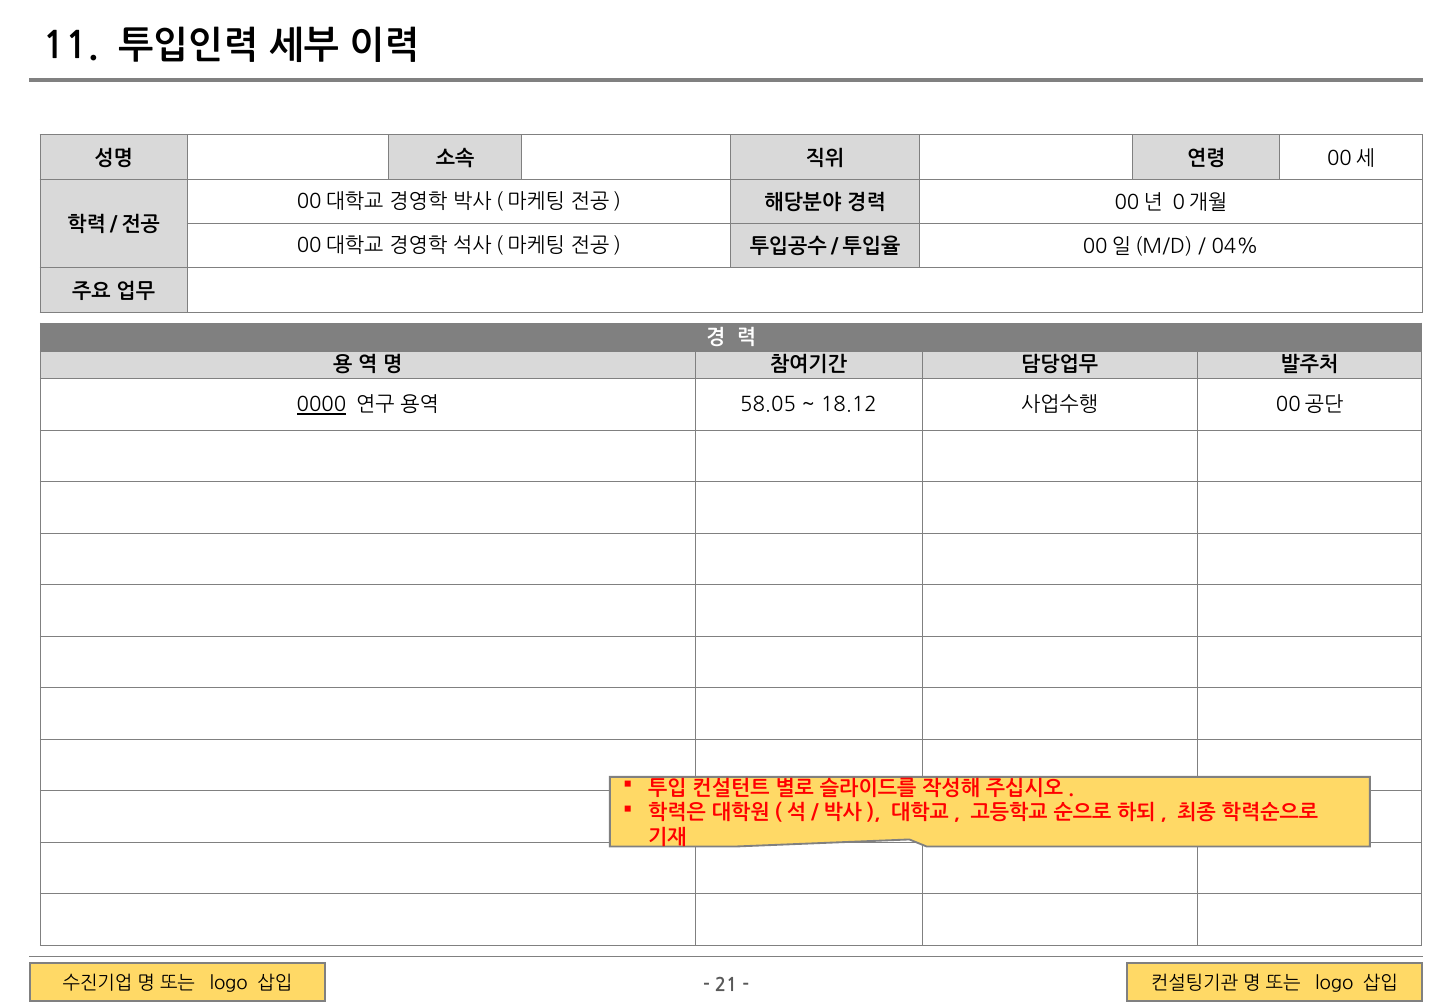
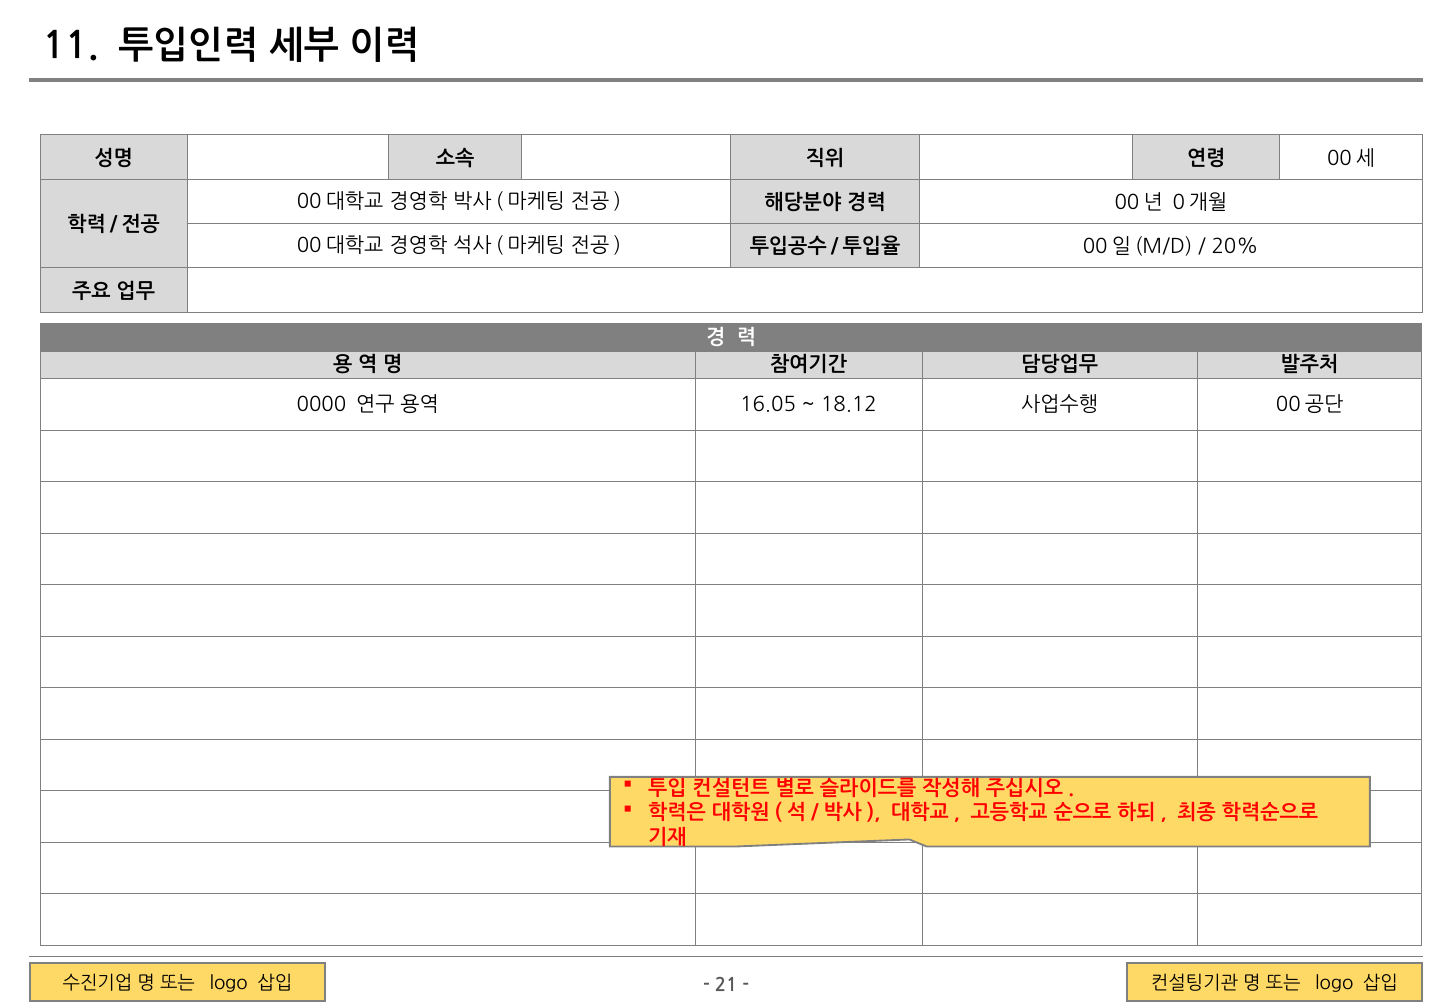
04%: 04% -> 20% (1235, 247)
0000 underline: present -> none (321, 405)
58.05: 58.05 -> 16.05 (768, 405)
